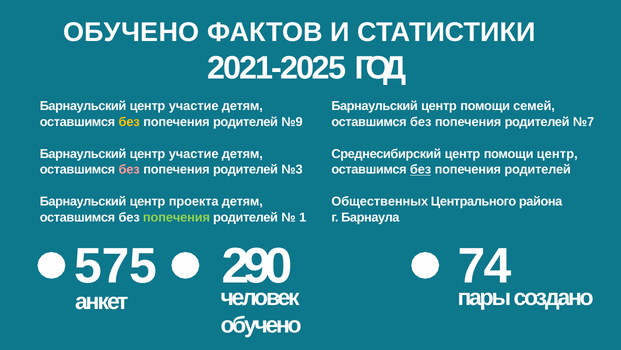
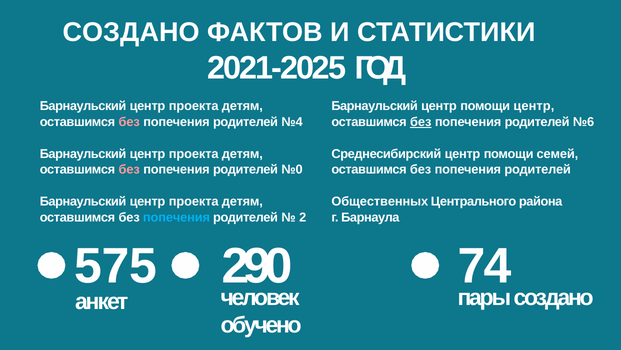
ОБУЧЕНО: ОБУЧЕНО -> СОЗДАНО (131, 32)
участие: участие -> проекта (194, 106)
помощи семей: семей -> центр (534, 106)
без colour: yellow -> pink (129, 122)
№9: №9 -> №4 (292, 122)
без underline: none -> present (421, 122)
№7: №7 -> №6 (584, 122)
участие: участие -> проекта (194, 154)
помощи центр: центр -> семей (557, 154)
№3: №3 -> №0 (292, 169)
без underline: present -> none (421, 169)
попечения colour: light green -> light blue (177, 217)
1: 1 -> 2 (303, 217)
